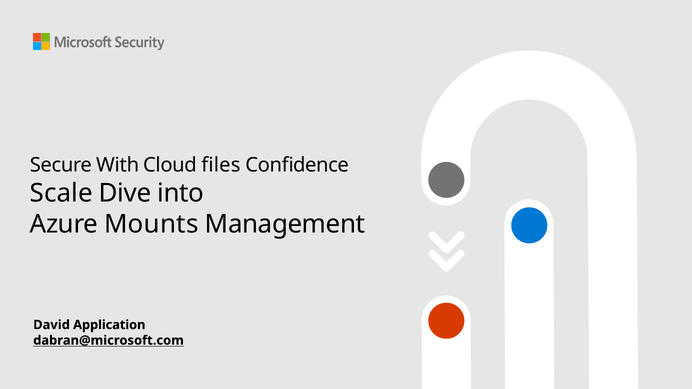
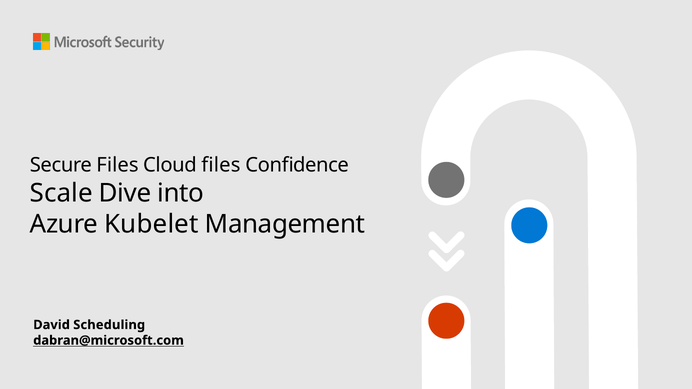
Secure With: With -> Files (117, 165)
Mounts: Mounts -> Kubelet (151, 225)
Application: Application -> Scheduling (109, 325)
